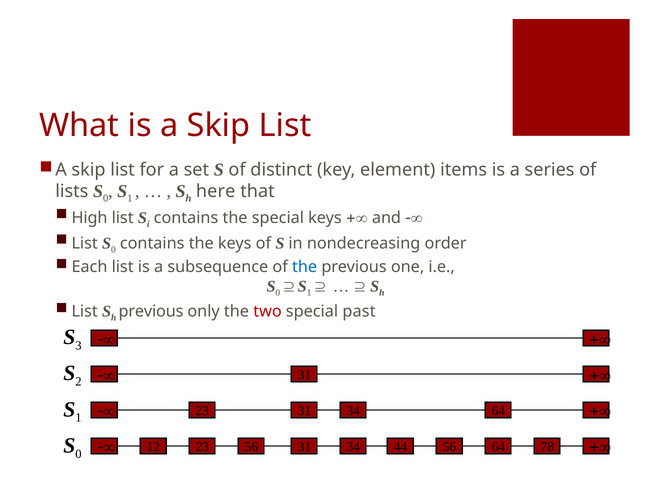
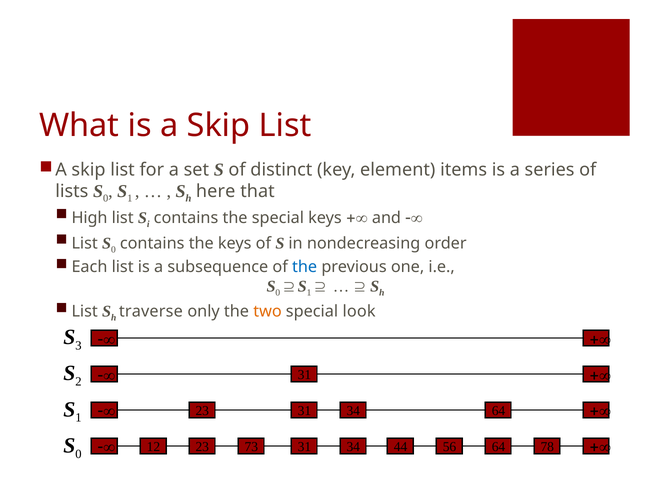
previous: previous -> traverse (151, 312)
two colour: red -> orange (267, 312)
past: past -> look (359, 312)
23 56: 56 -> 73 (251, 447)
